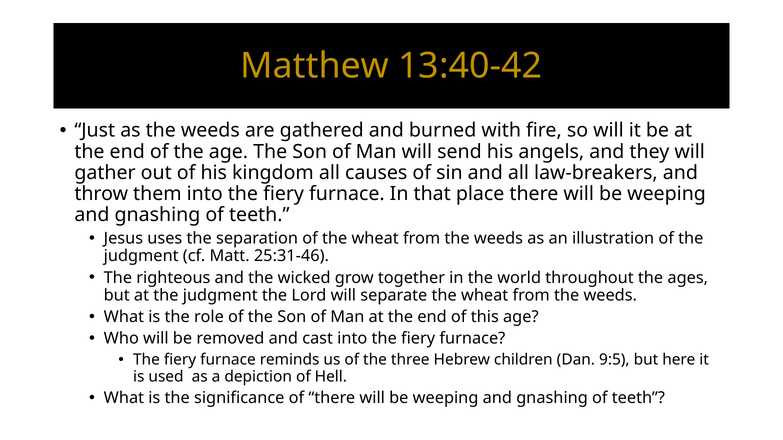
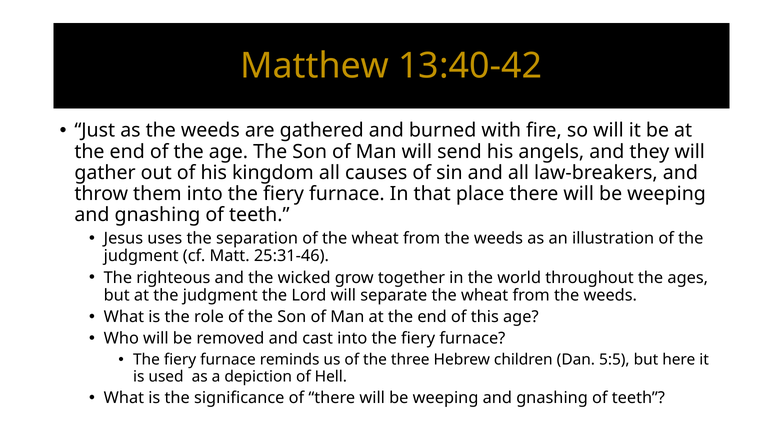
9:5: 9:5 -> 5:5 (614, 360)
